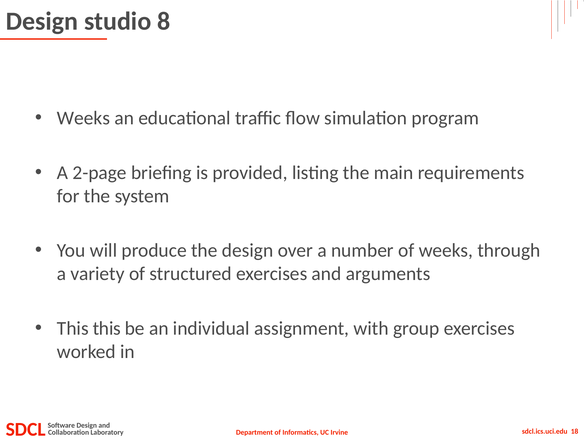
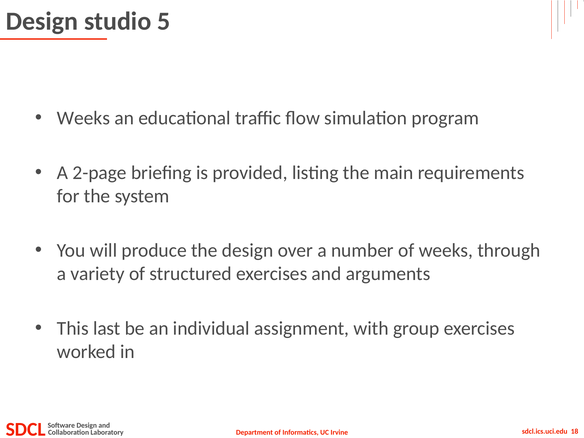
8: 8 -> 5 (164, 21)
This this: this -> last (107, 328)
